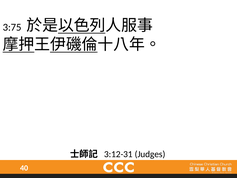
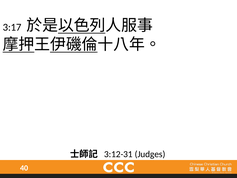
3:75: 3:75 -> 3:17 (12, 27)
